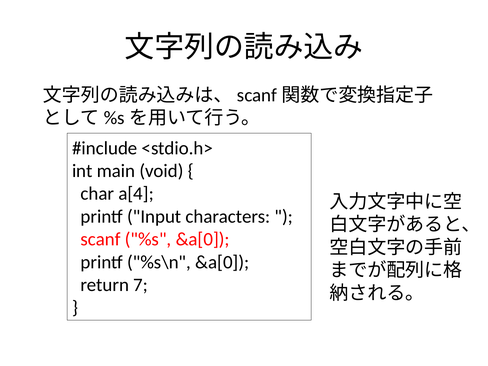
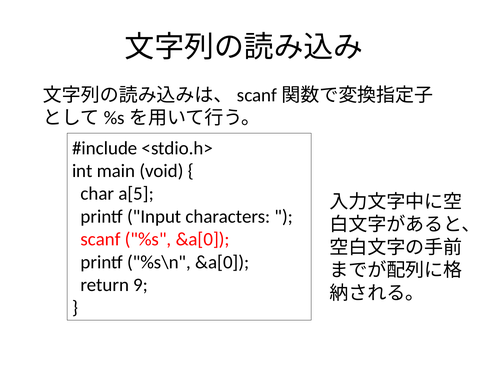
a[4: a[4 -> a[5 (136, 194)
7: 7 -> 9 (141, 285)
